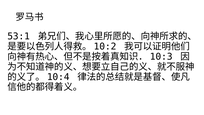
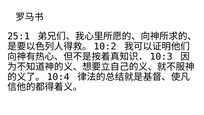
53:1: 53:1 -> 25:1 (19, 36)
